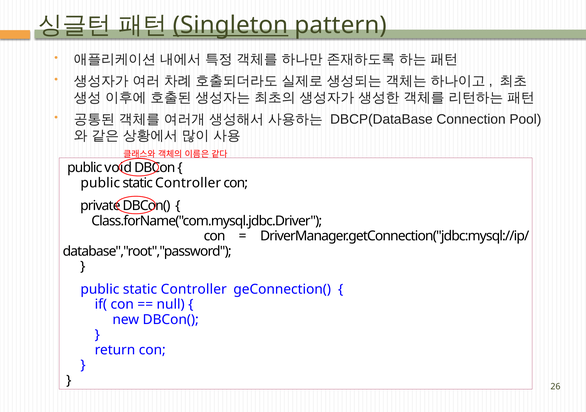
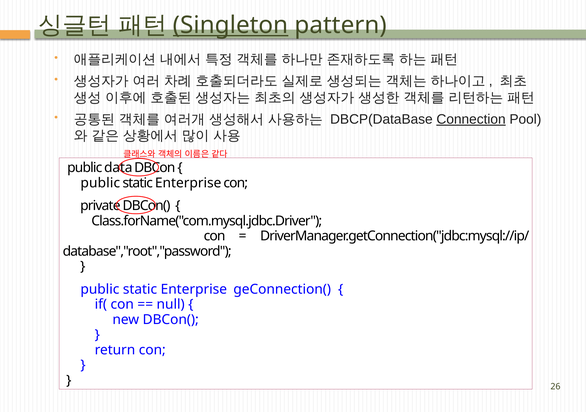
Connection underline: none -> present (471, 119)
void: void -> data (118, 168)
Controller: Controller -> Enterprise (188, 183)
Controller: Controller -> Enterprise (194, 289)
